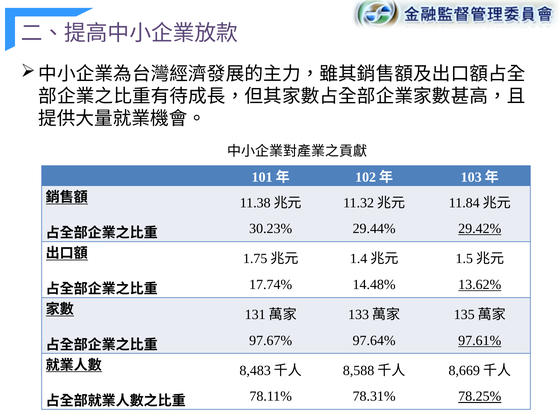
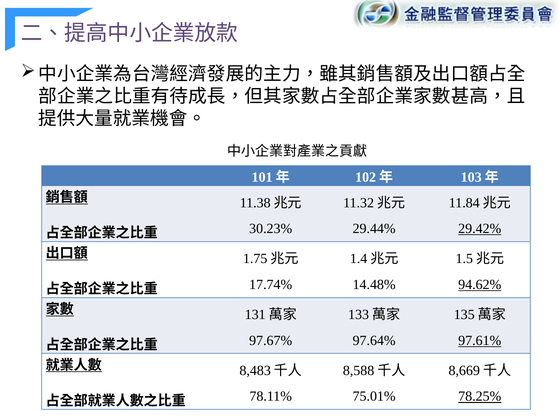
13.62%: 13.62% -> 94.62% (480, 285)
78.31%: 78.31% -> 75.01% (374, 397)
